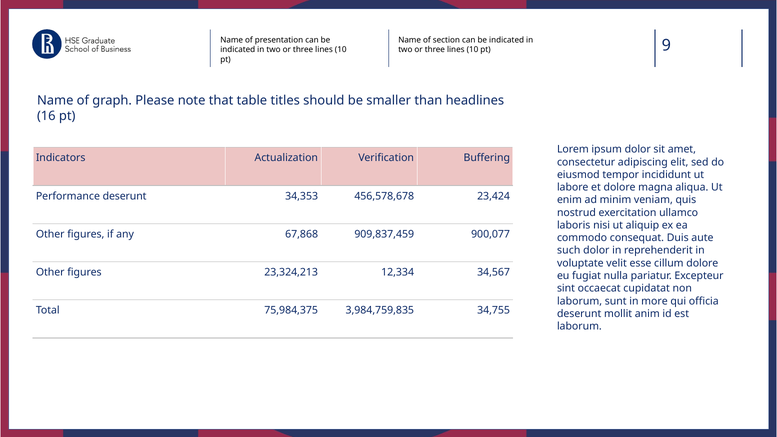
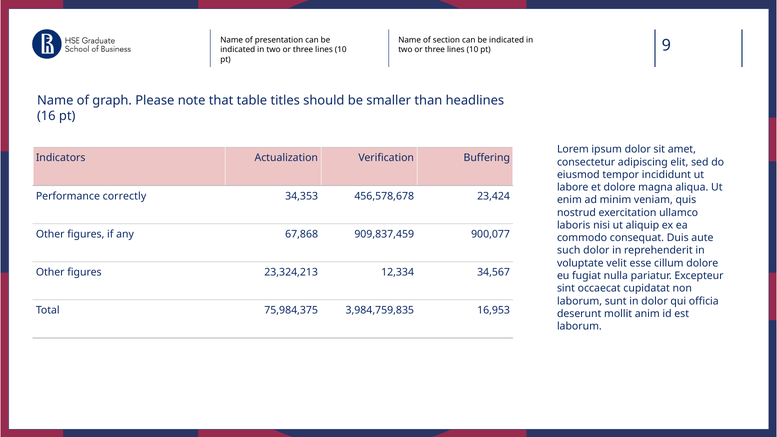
Performance deserunt: deserunt -> correctly (124, 196)
in more: more -> dolor (654, 301)
34,755: 34,755 -> 16,953 (494, 311)
